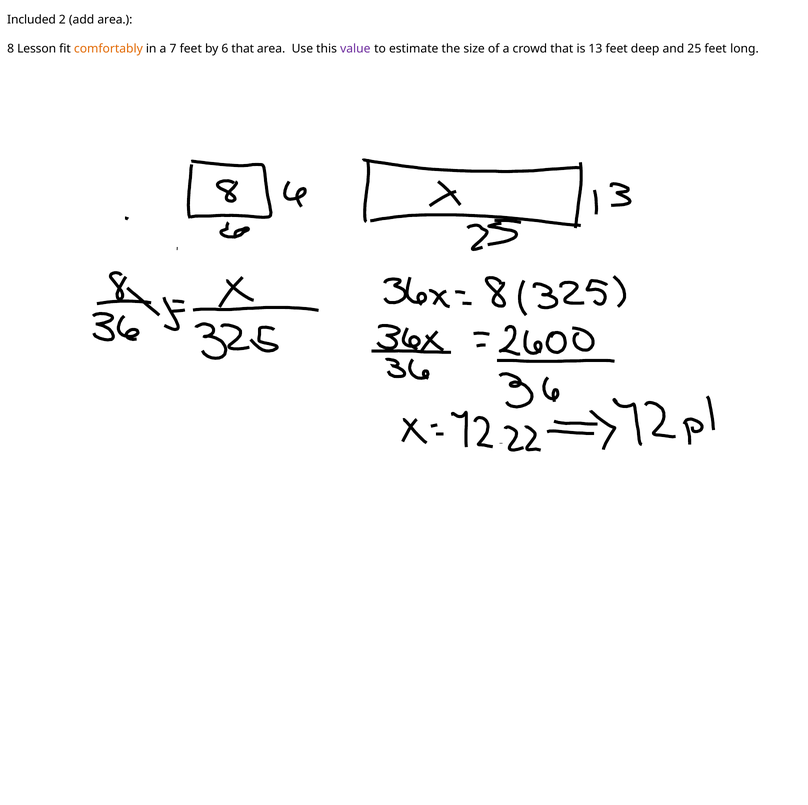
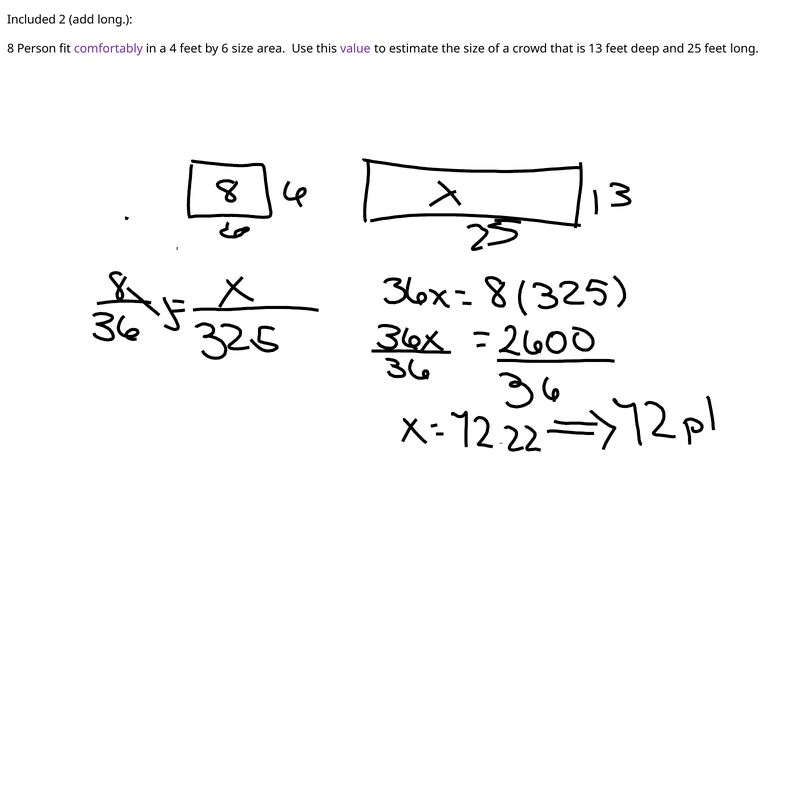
add area: area -> long (115, 20)
Lesson: Lesson -> Person (37, 49)
comfortably colour: orange -> purple (108, 49)
7: 7 -> 4 (173, 49)
6 that: that -> size (243, 49)
